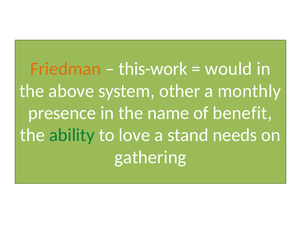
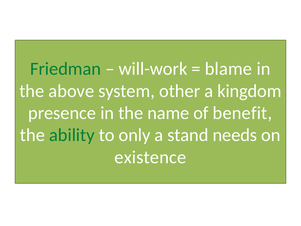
Friedman colour: orange -> green (66, 69)
this-work: this-work -> will-work (153, 69)
would: would -> blame (229, 69)
monthly: monthly -> kingdom (249, 91)
love: love -> only (135, 135)
gathering: gathering -> existence (150, 157)
